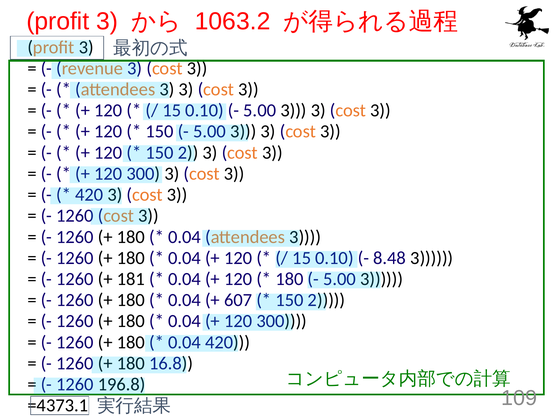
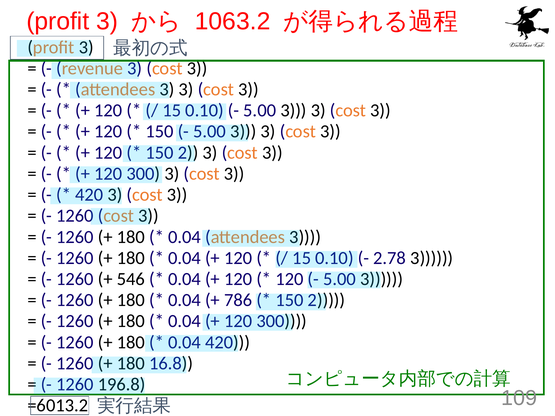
8.48: 8.48 -> 2.78 (390, 258)
181: 181 -> 546 (131, 279)
180: 180 -> 120 (289, 279)
607: 607 -> 786 (238, 300)
=4373.1: =4373.1 -> =6013.2 (58, 406)
